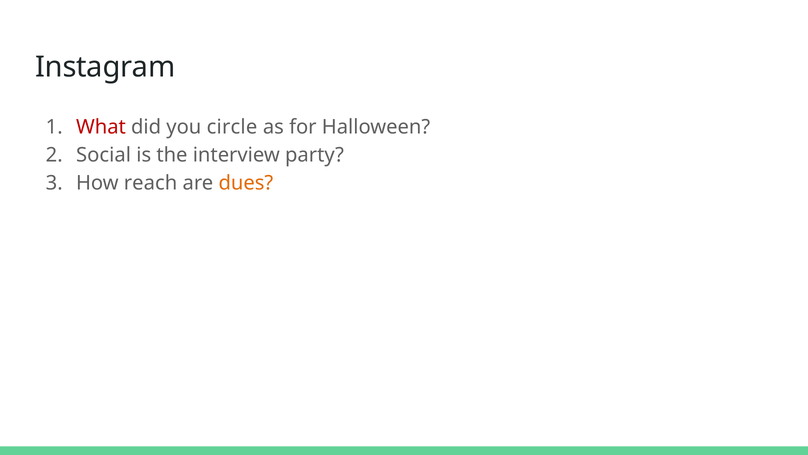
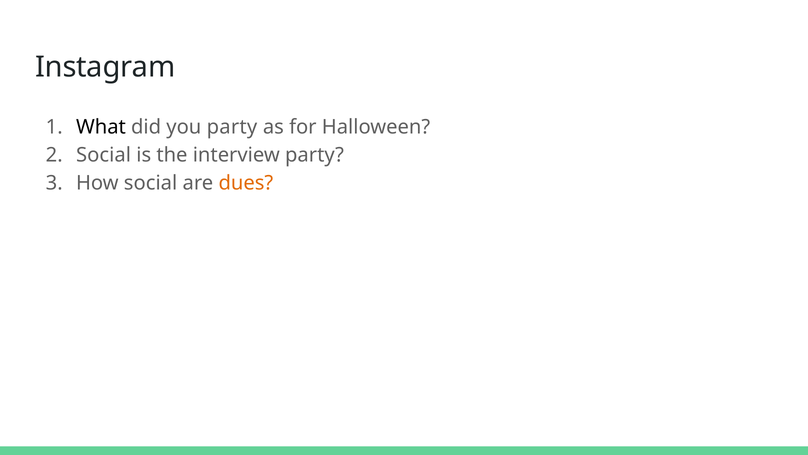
What colour: red -> black (101, 127)
you circle: circle -> party (232, 127)
How reach: reach -> social (151, 183)
